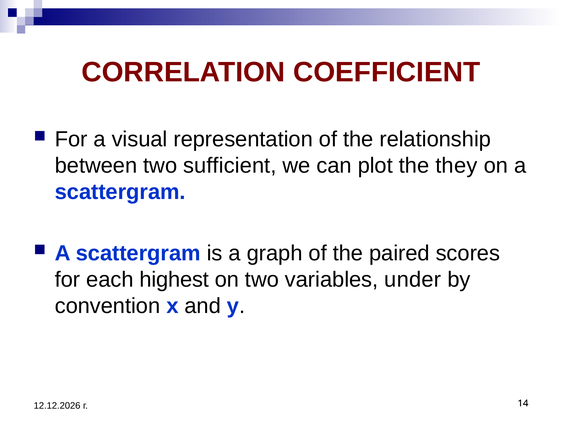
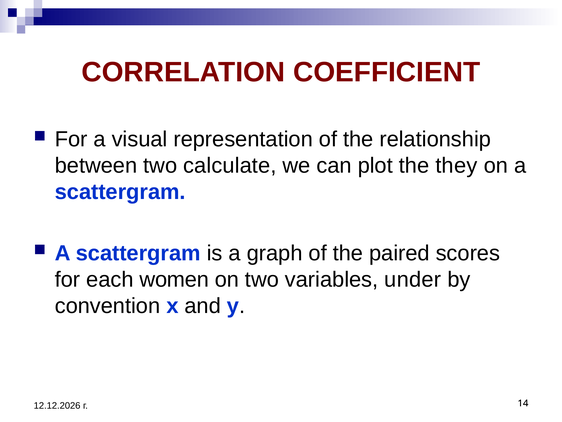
sufficient: sufficient -> calculate (230, 165)
highest: highest -> women (174, 279)
